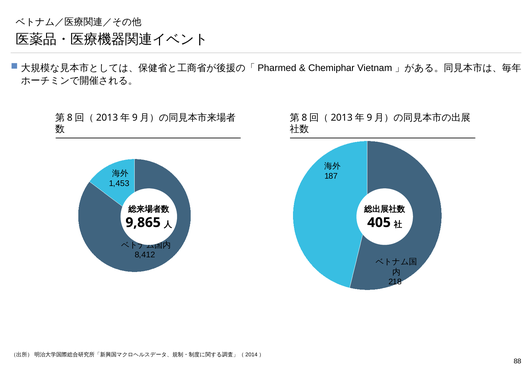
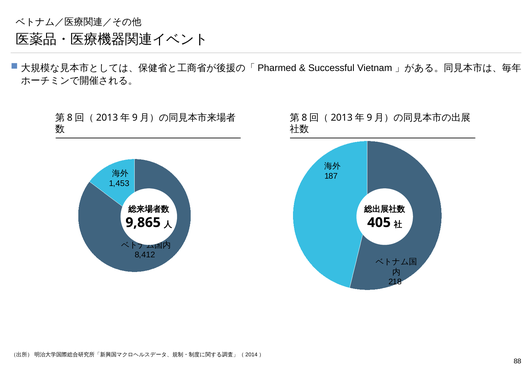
Chemiphar: Chemiphar -> Successful (331, 68)
